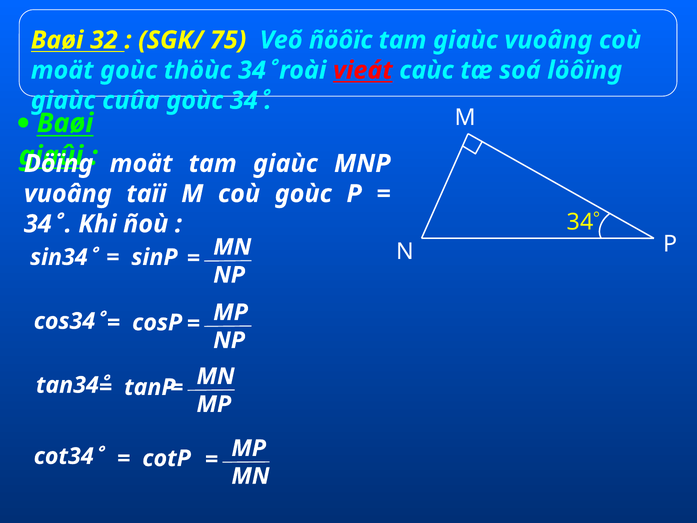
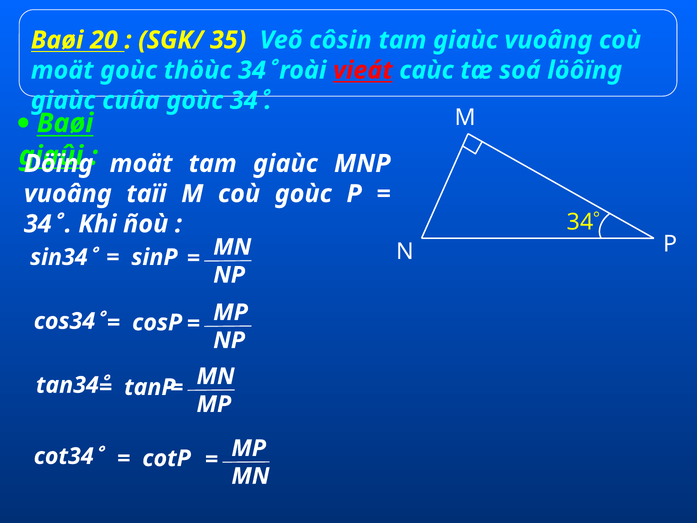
32: 32 -> 20 (104, 40)
75: 75 -> 35 (228, 40)
ñöôïc: ñöôïc -> côsin (341, 40)
